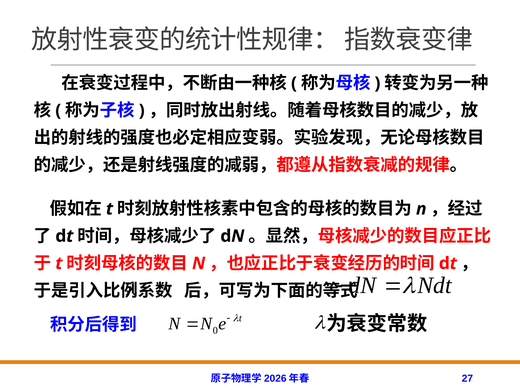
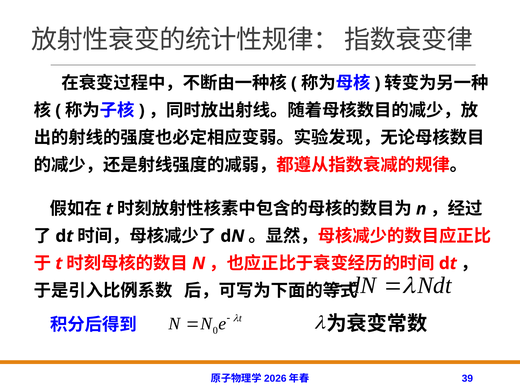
27: 27 -> 39 (467, 378)
